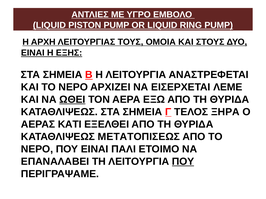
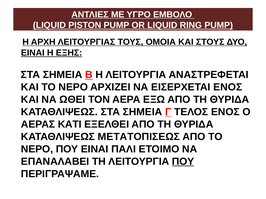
ΕΙΣΕΡΧΕΤΑΙ ΛΕΜΕ: ΛΕΜΕ -> ΕΝΟΣ (228, 87)
ΩΘΕΙ underline: present -> none (72, 100)
ΤΕΛΟΣ ΞΗΡΑ: ΞΗΡΑ -> ΕΝΟΣ (225, 112)
